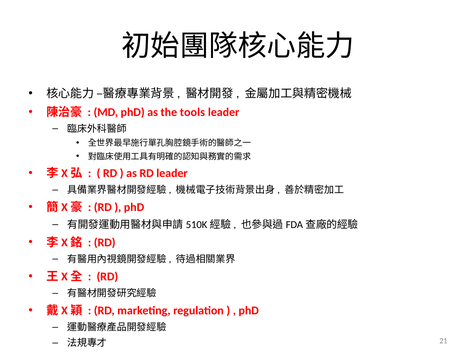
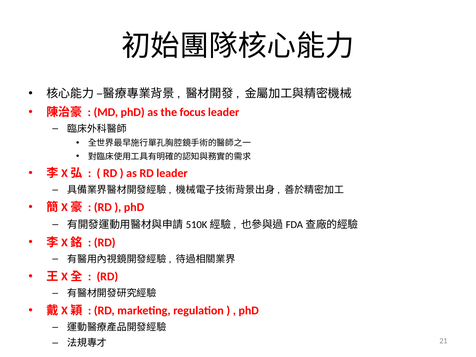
tools: tools -> focus (193, 112)
